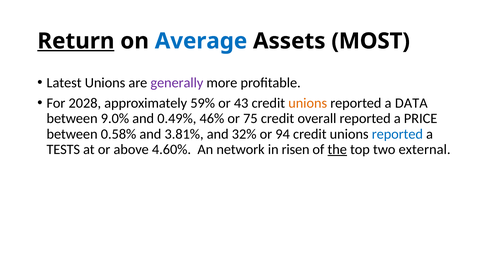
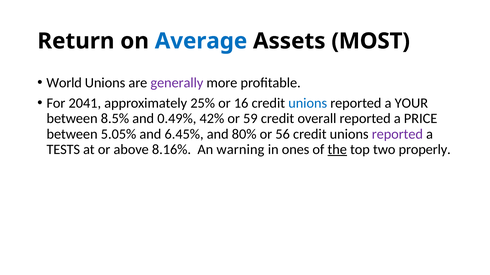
Return underline: present -> none (76, 41)
Latest: Latest -> World (64, 83)
2028: 2028 -> 2041 (85, 103)
59%: 59% -> 25% (203, 103)
43: 43 -> 16 (241, 103)
unions colour: orange -> blue (308, 103)
DATA: DATA -> YOUR (411, 103)
9.0%: 9.0% -> 8.5% (115, 119)
46%: 46% -> 42% (212, 119)
75: 75 -> 59 (250, 119)
0.58%: 0.58% -> 5.05% (119, 134)
3.81%: 3.81% -> 6.45% (184, 134)
32%: 32% -> 80% (244, 134)
94: 94 -> 56 (283, 134)
reported colour: blue -> purple (397, 134)
4.60%: 4.60% -> 8.16% (171, 150)
network: network -> warning (240, 150)
risen: risen -> ones (296, 150)
external: external -> properly (425, 150)
